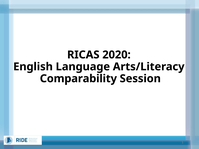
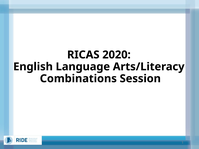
Comparability: Comparability -> Combinations (78, 79)
